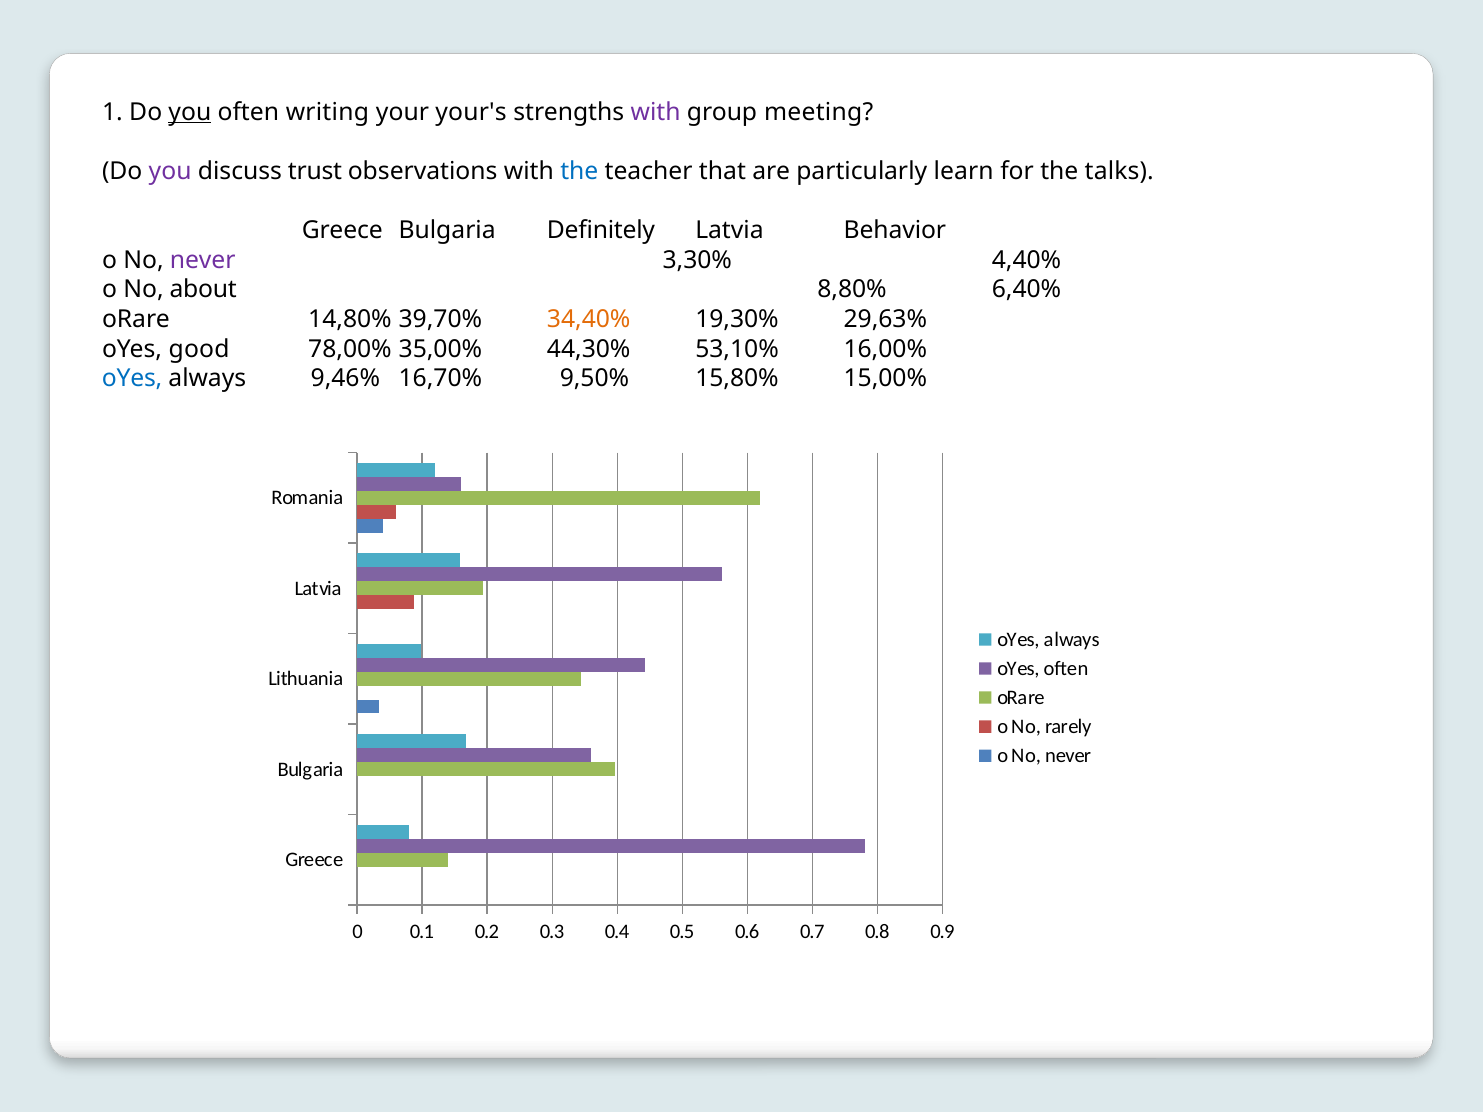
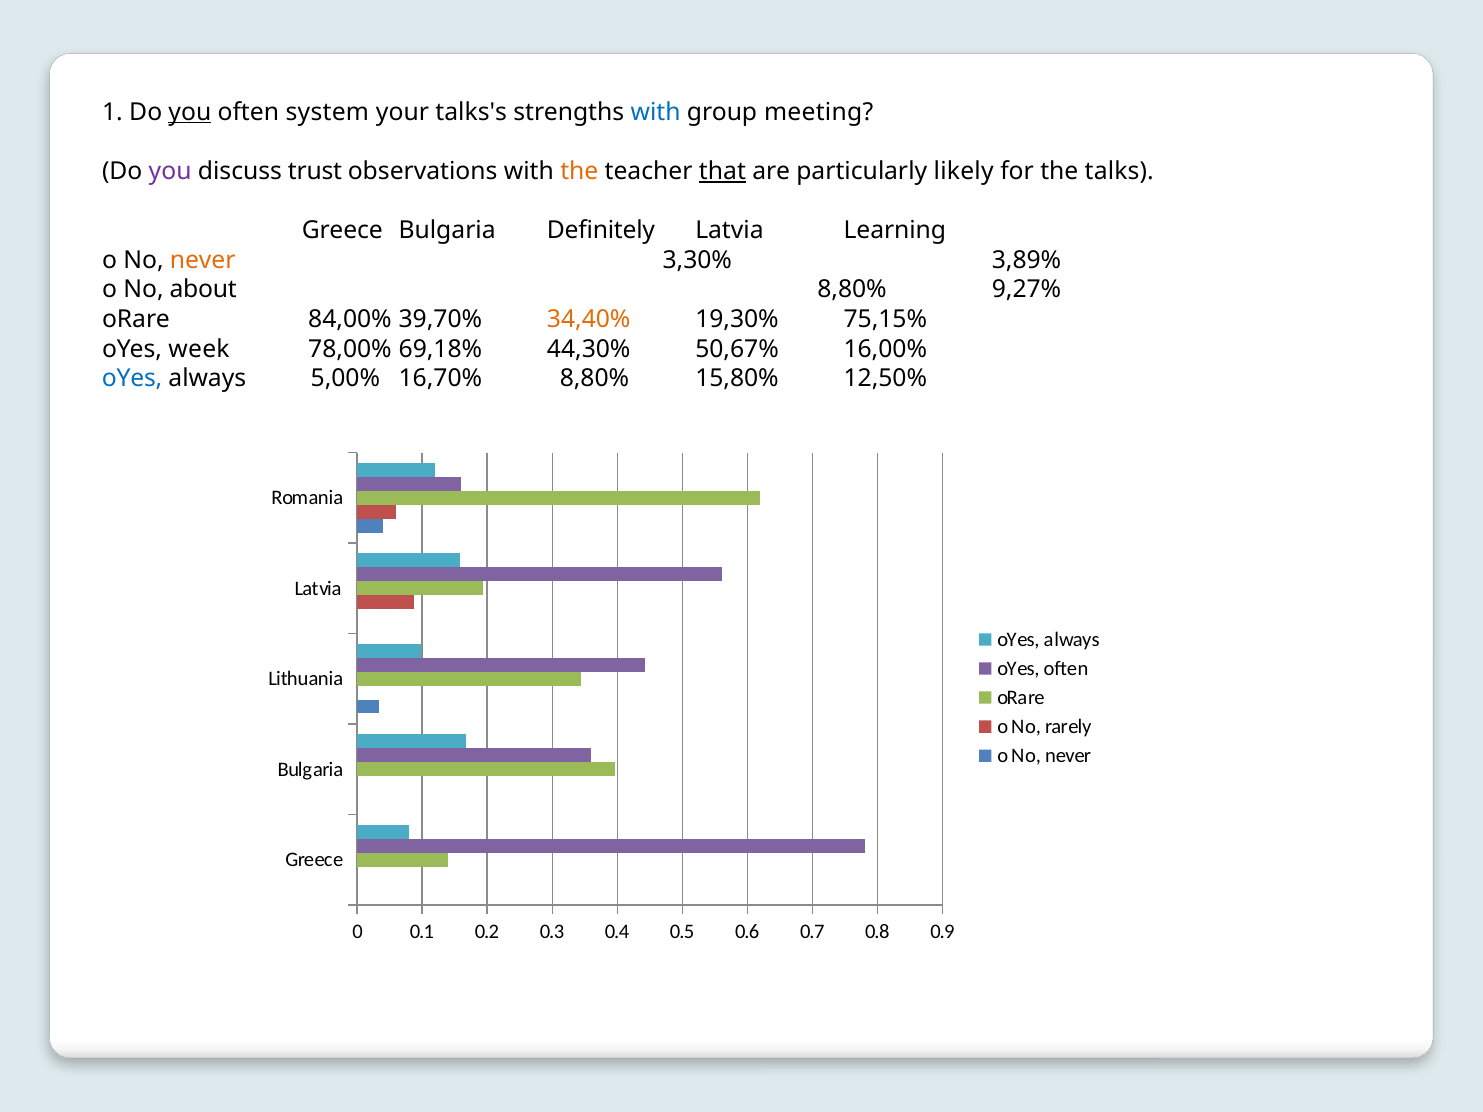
writing: writing -> system (327, 112)
your's: your's -> talks's (471, 112)
with colour: purple -> blue (656, 112)
the colour: blue -> orange (579, 171)
that underline: none -> present (722, 171)
learn: learn -> likely (964, 171)
Behavior: Behavior -> Learning (895, 231)
never colour: purple -> orange (203, 260)
4,40%: 4,40% -> 3,89% (1027, 260)
6,40%: 6,40% -> 9,27% (1027, 290)
14,80%: 14,80% -> 84,00% (350, 320)
29,63%: 29,63% -> 75,15% (885, 320)
good: good -> week (199, 349)
35,00%: 35,00% -> 69,18% (440, 349)
53,10%: 53,10% -> 50,67% (737, 349)
9,46%: 9,46% -> 5,00% (345, 379)
16,70% 9,50%: 9,50% -> 8,80% (595, 379)
15,00%: 15,00% -> 12,50% (885, 379)
